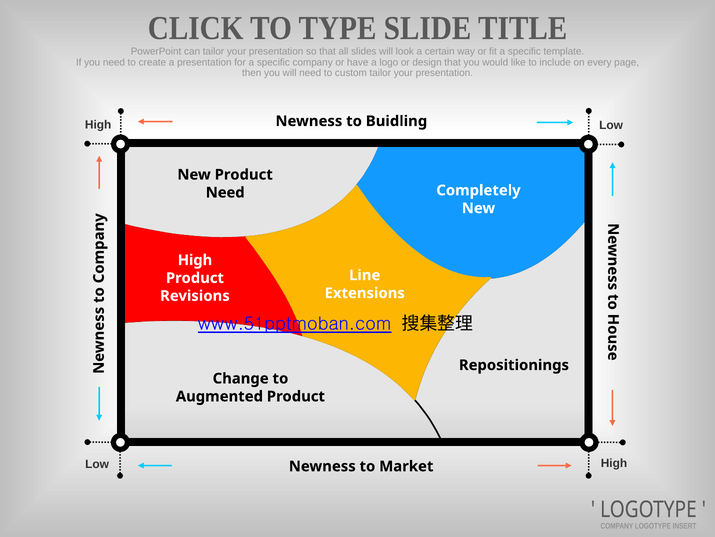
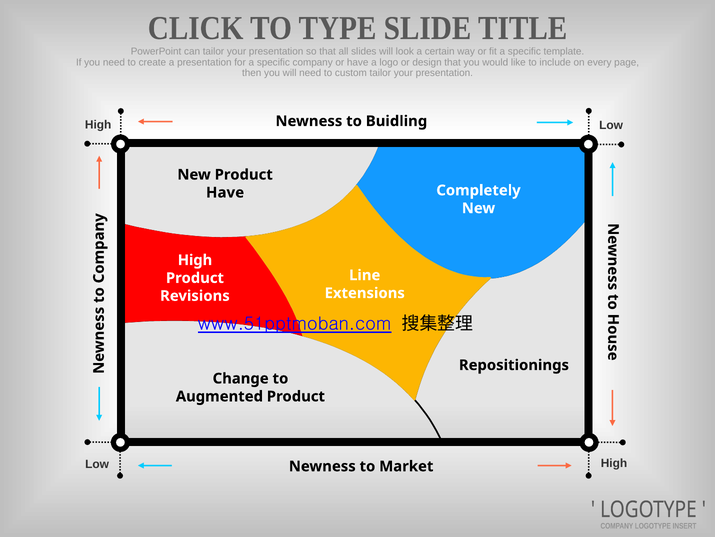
Need: Need -> Have (225, 192)
